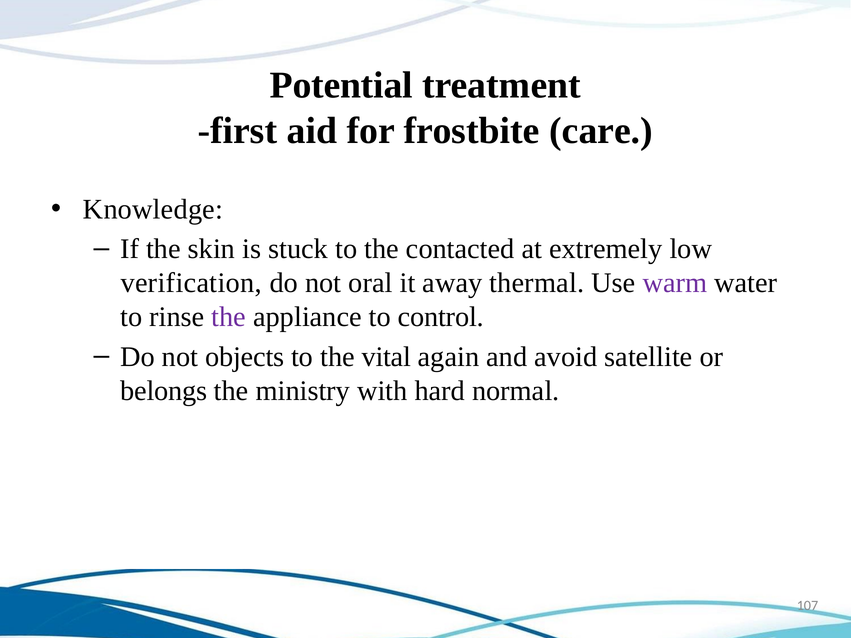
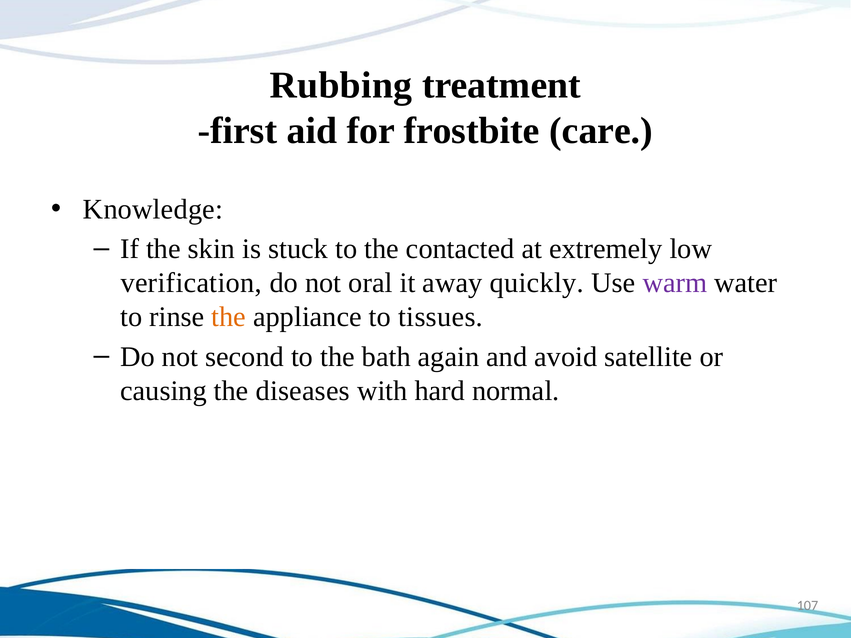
Potential: Potential -> Rubbing (341, 85)
thermal: thermal -> quickly (537, 283)
the colour: purple -> orange (229, 317)
control: control -> tissues (441, 317)
objects: objects -> second (245, 357)
vital: vital -> bath (386, 357)
belongs: belongs -> causing (164, 391)
ministry: ministry -> diseases (303, 391)
